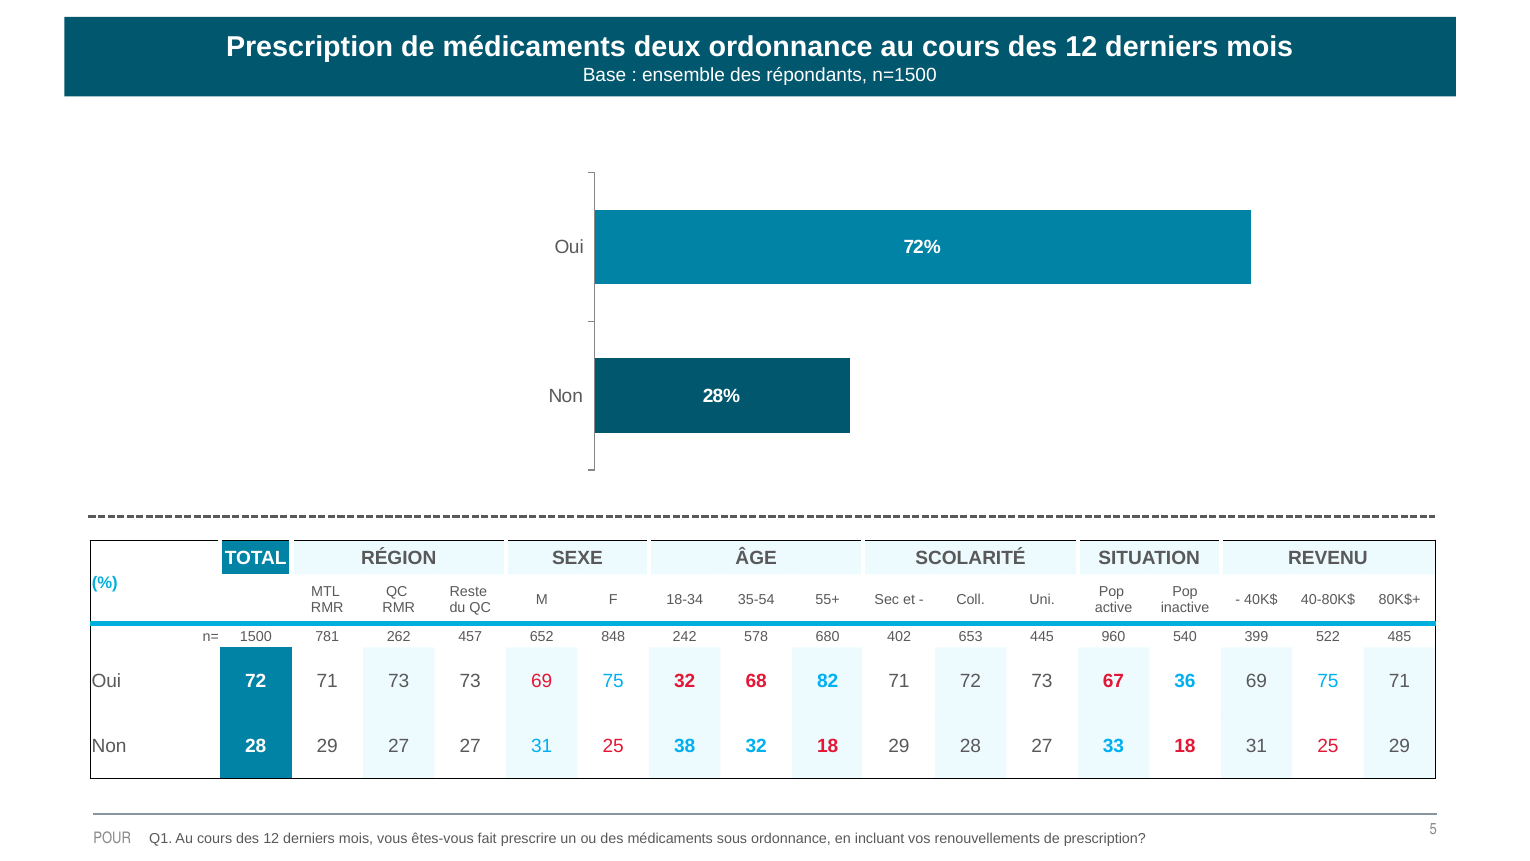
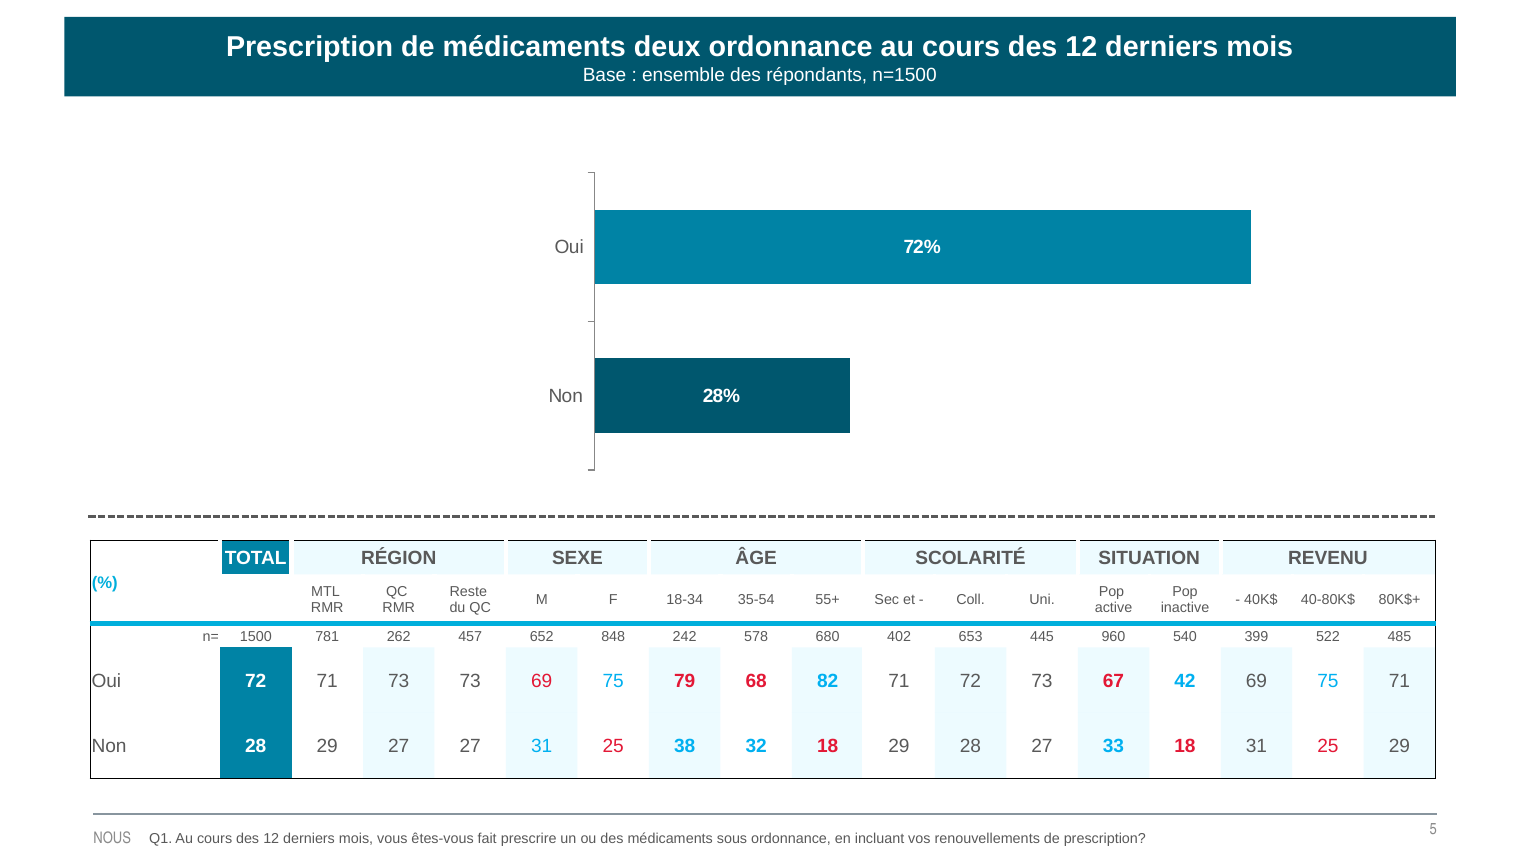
75 32: 32 -> 79 (685, 681)
36: 36 -> 42 (1185, 681)
POUR: POUR -> NOUS (112, 838)
